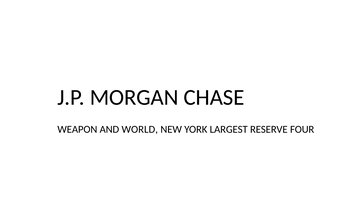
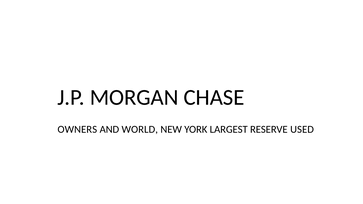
WEAPON: WEAPON -> OWNERS (77, 129)
FOUR: FOUR -> USED (302, 129)
